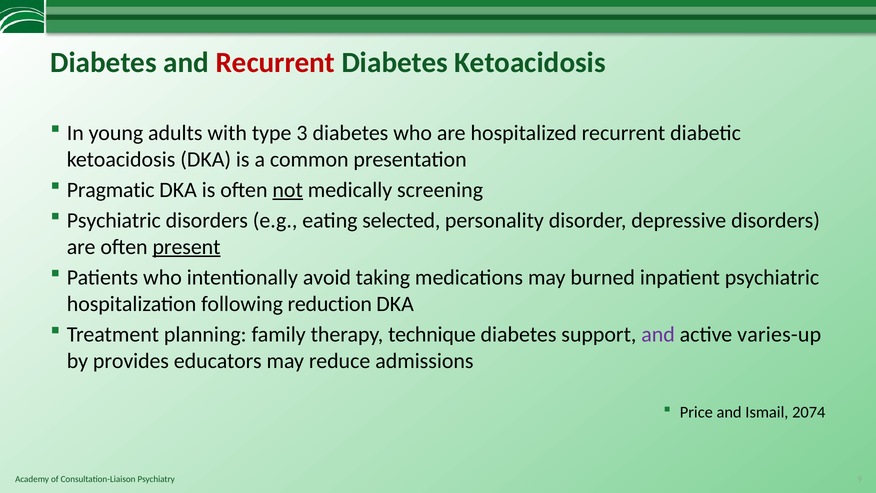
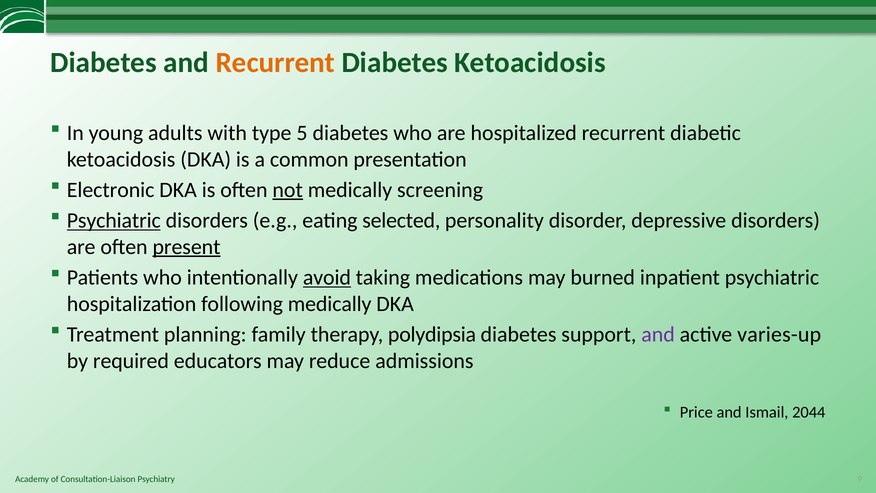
Recurrent colour: red -> orange (275, 63)
3: 3 -> 5 (302, 133)
Pragmatic: Pragmatic -> Electronic (111, 190)
Psychiatric underline: none -> present (114, 221)
avoid underline: none -> present (327, 277)
following reduction: reduction -> medically (330, 304)
technique: technique -> polydipsia (432, 334)
provides: provides -> required (131, 361)
2074: 2074 -> 2044 (809, 412)
